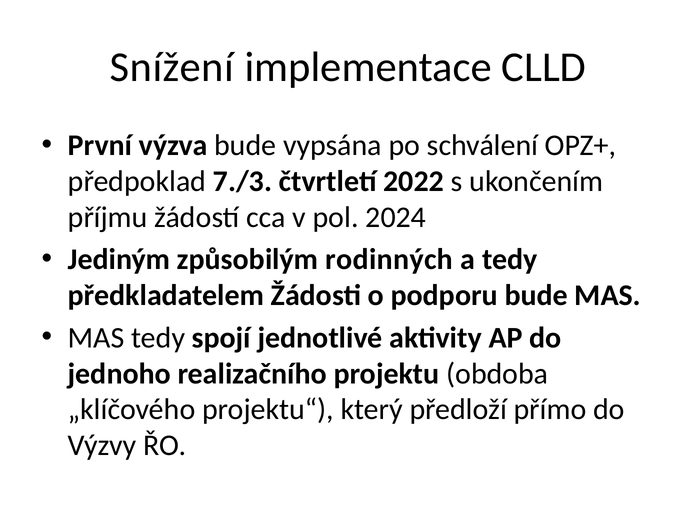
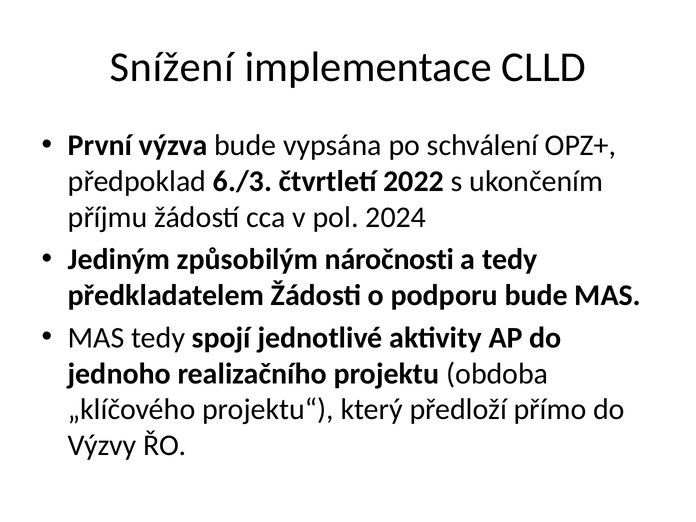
7./3: 7./3 -> 6./3 (243, 181)
rodinných: rodinných -> náročnosti (389, 259)
